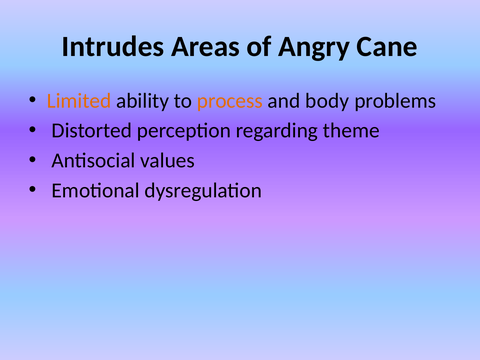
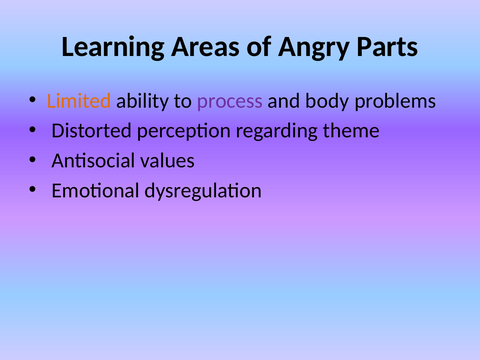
Intrudes: Intrudes -> Learning (113, 46)
Cane: Cane -> Parts (387, 46)
process colour: orange -> purple (230, 101)
